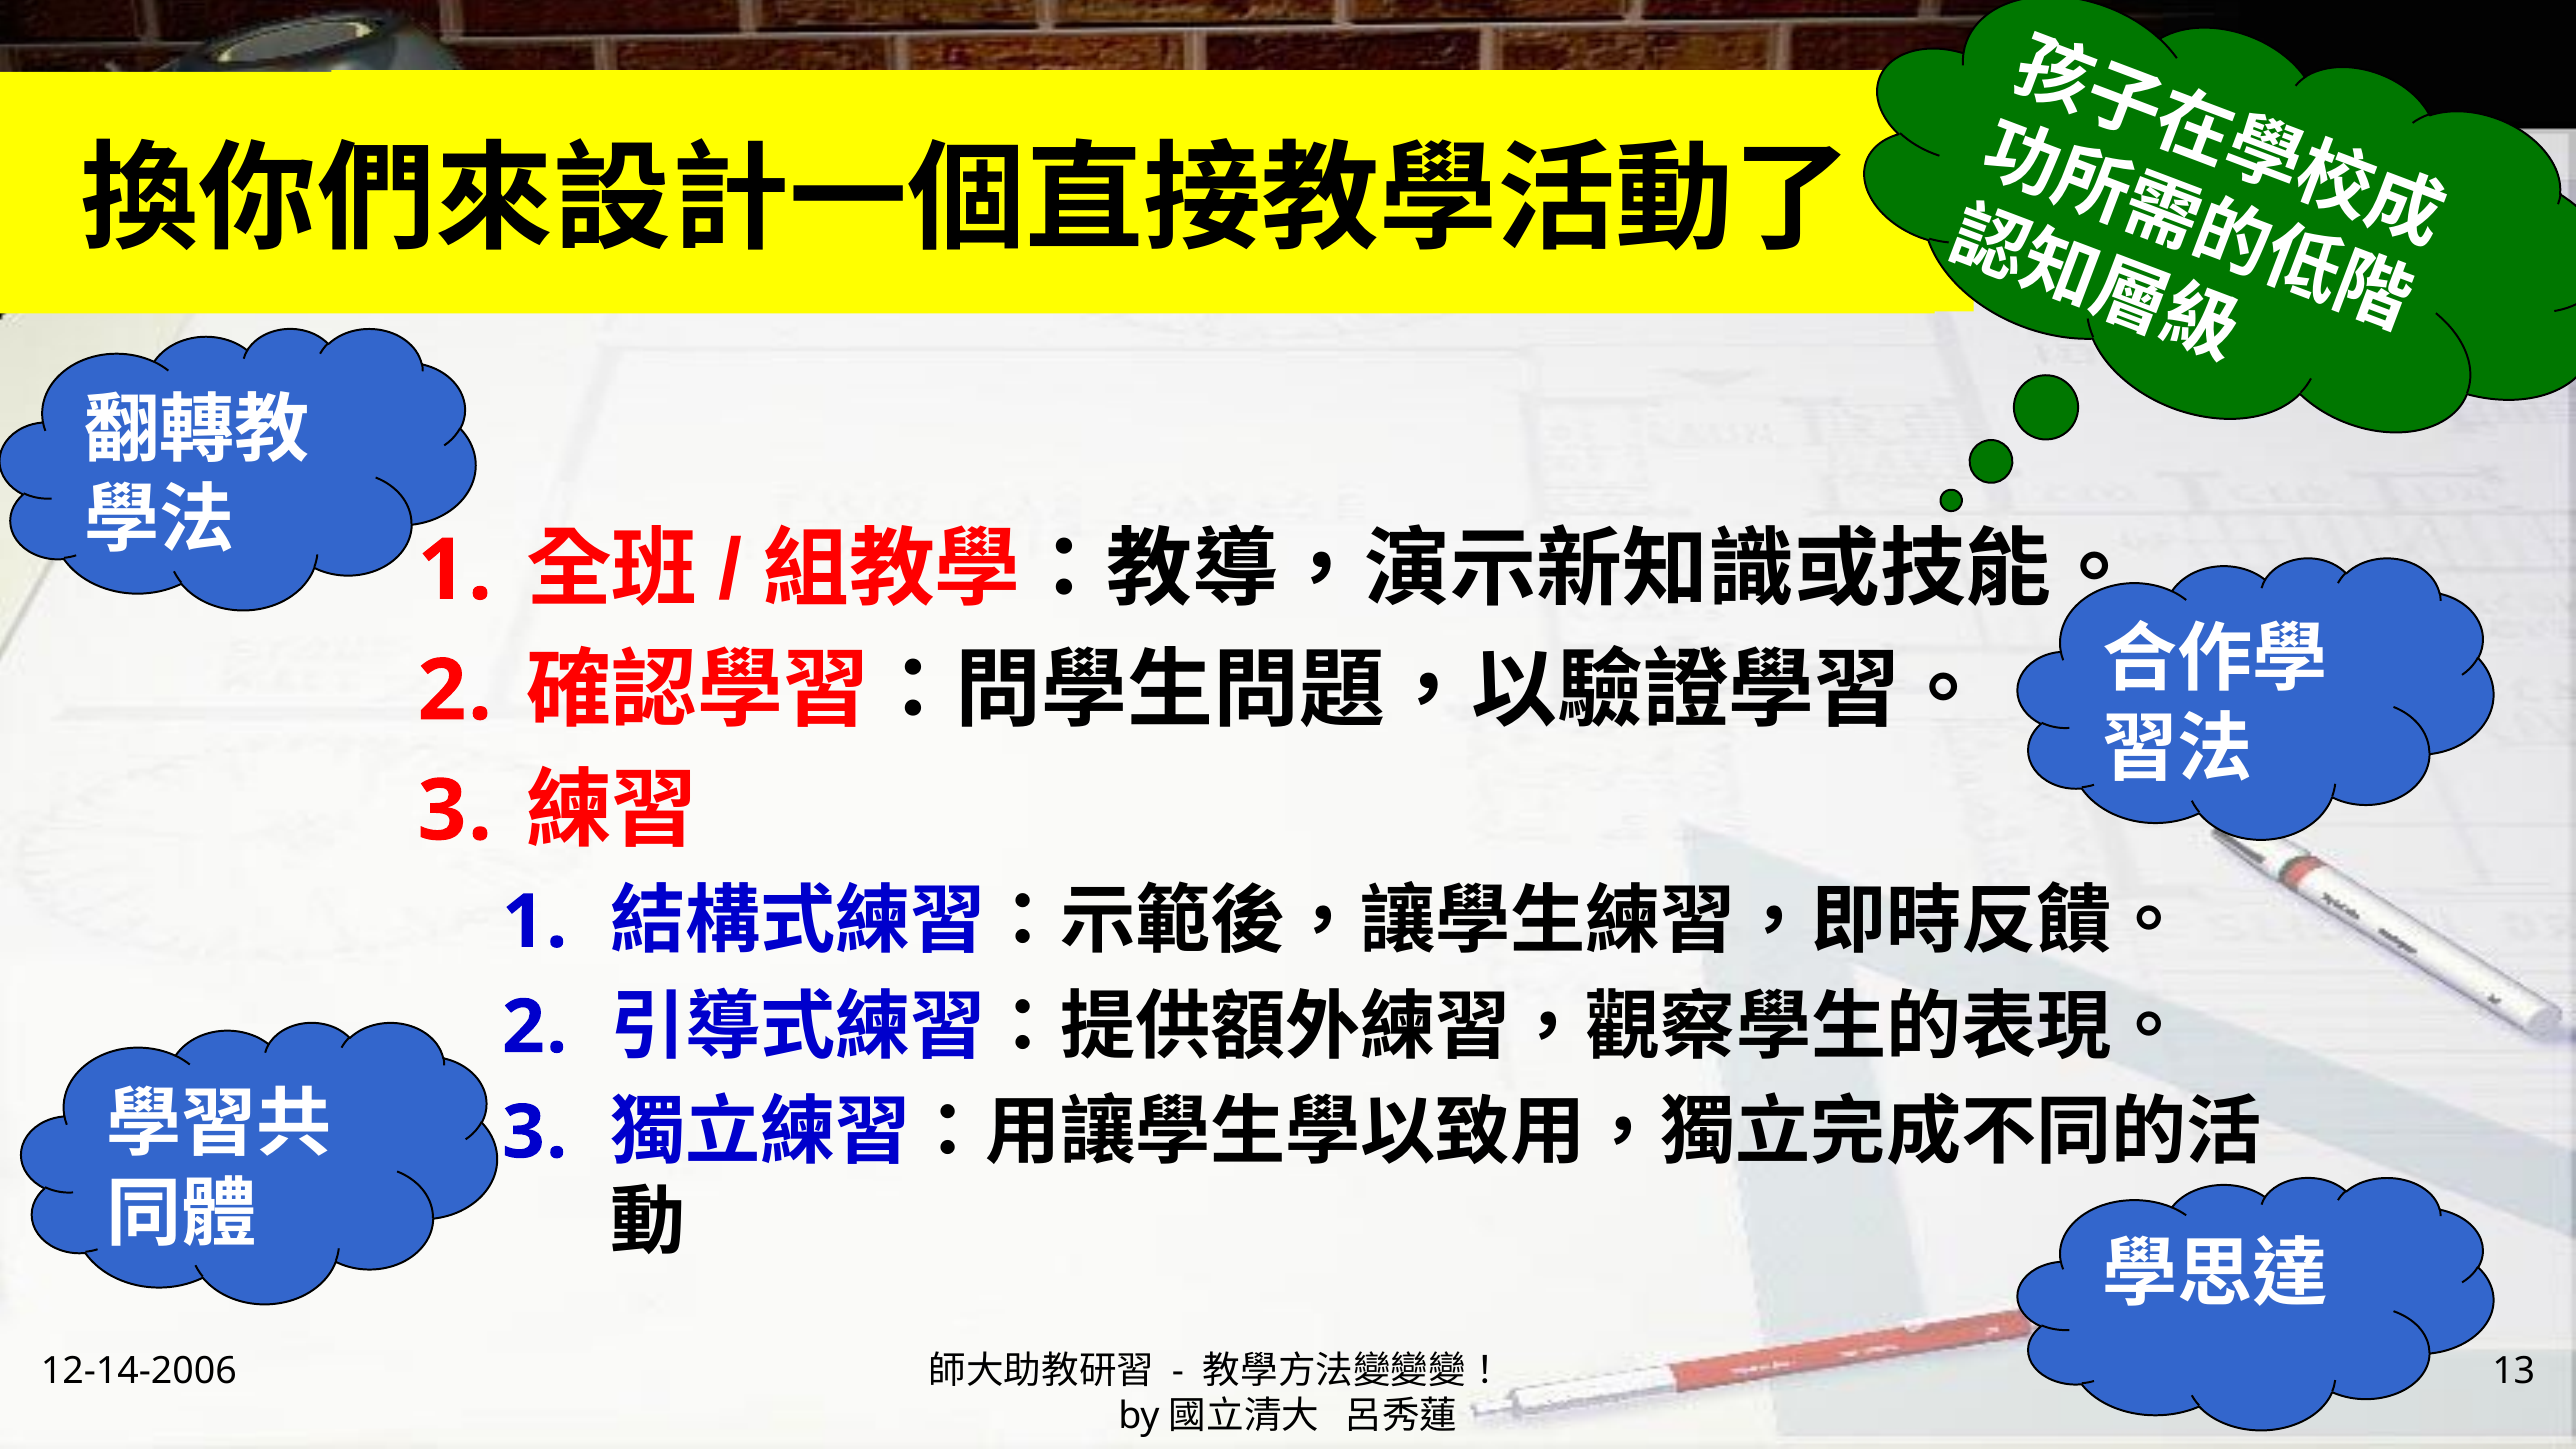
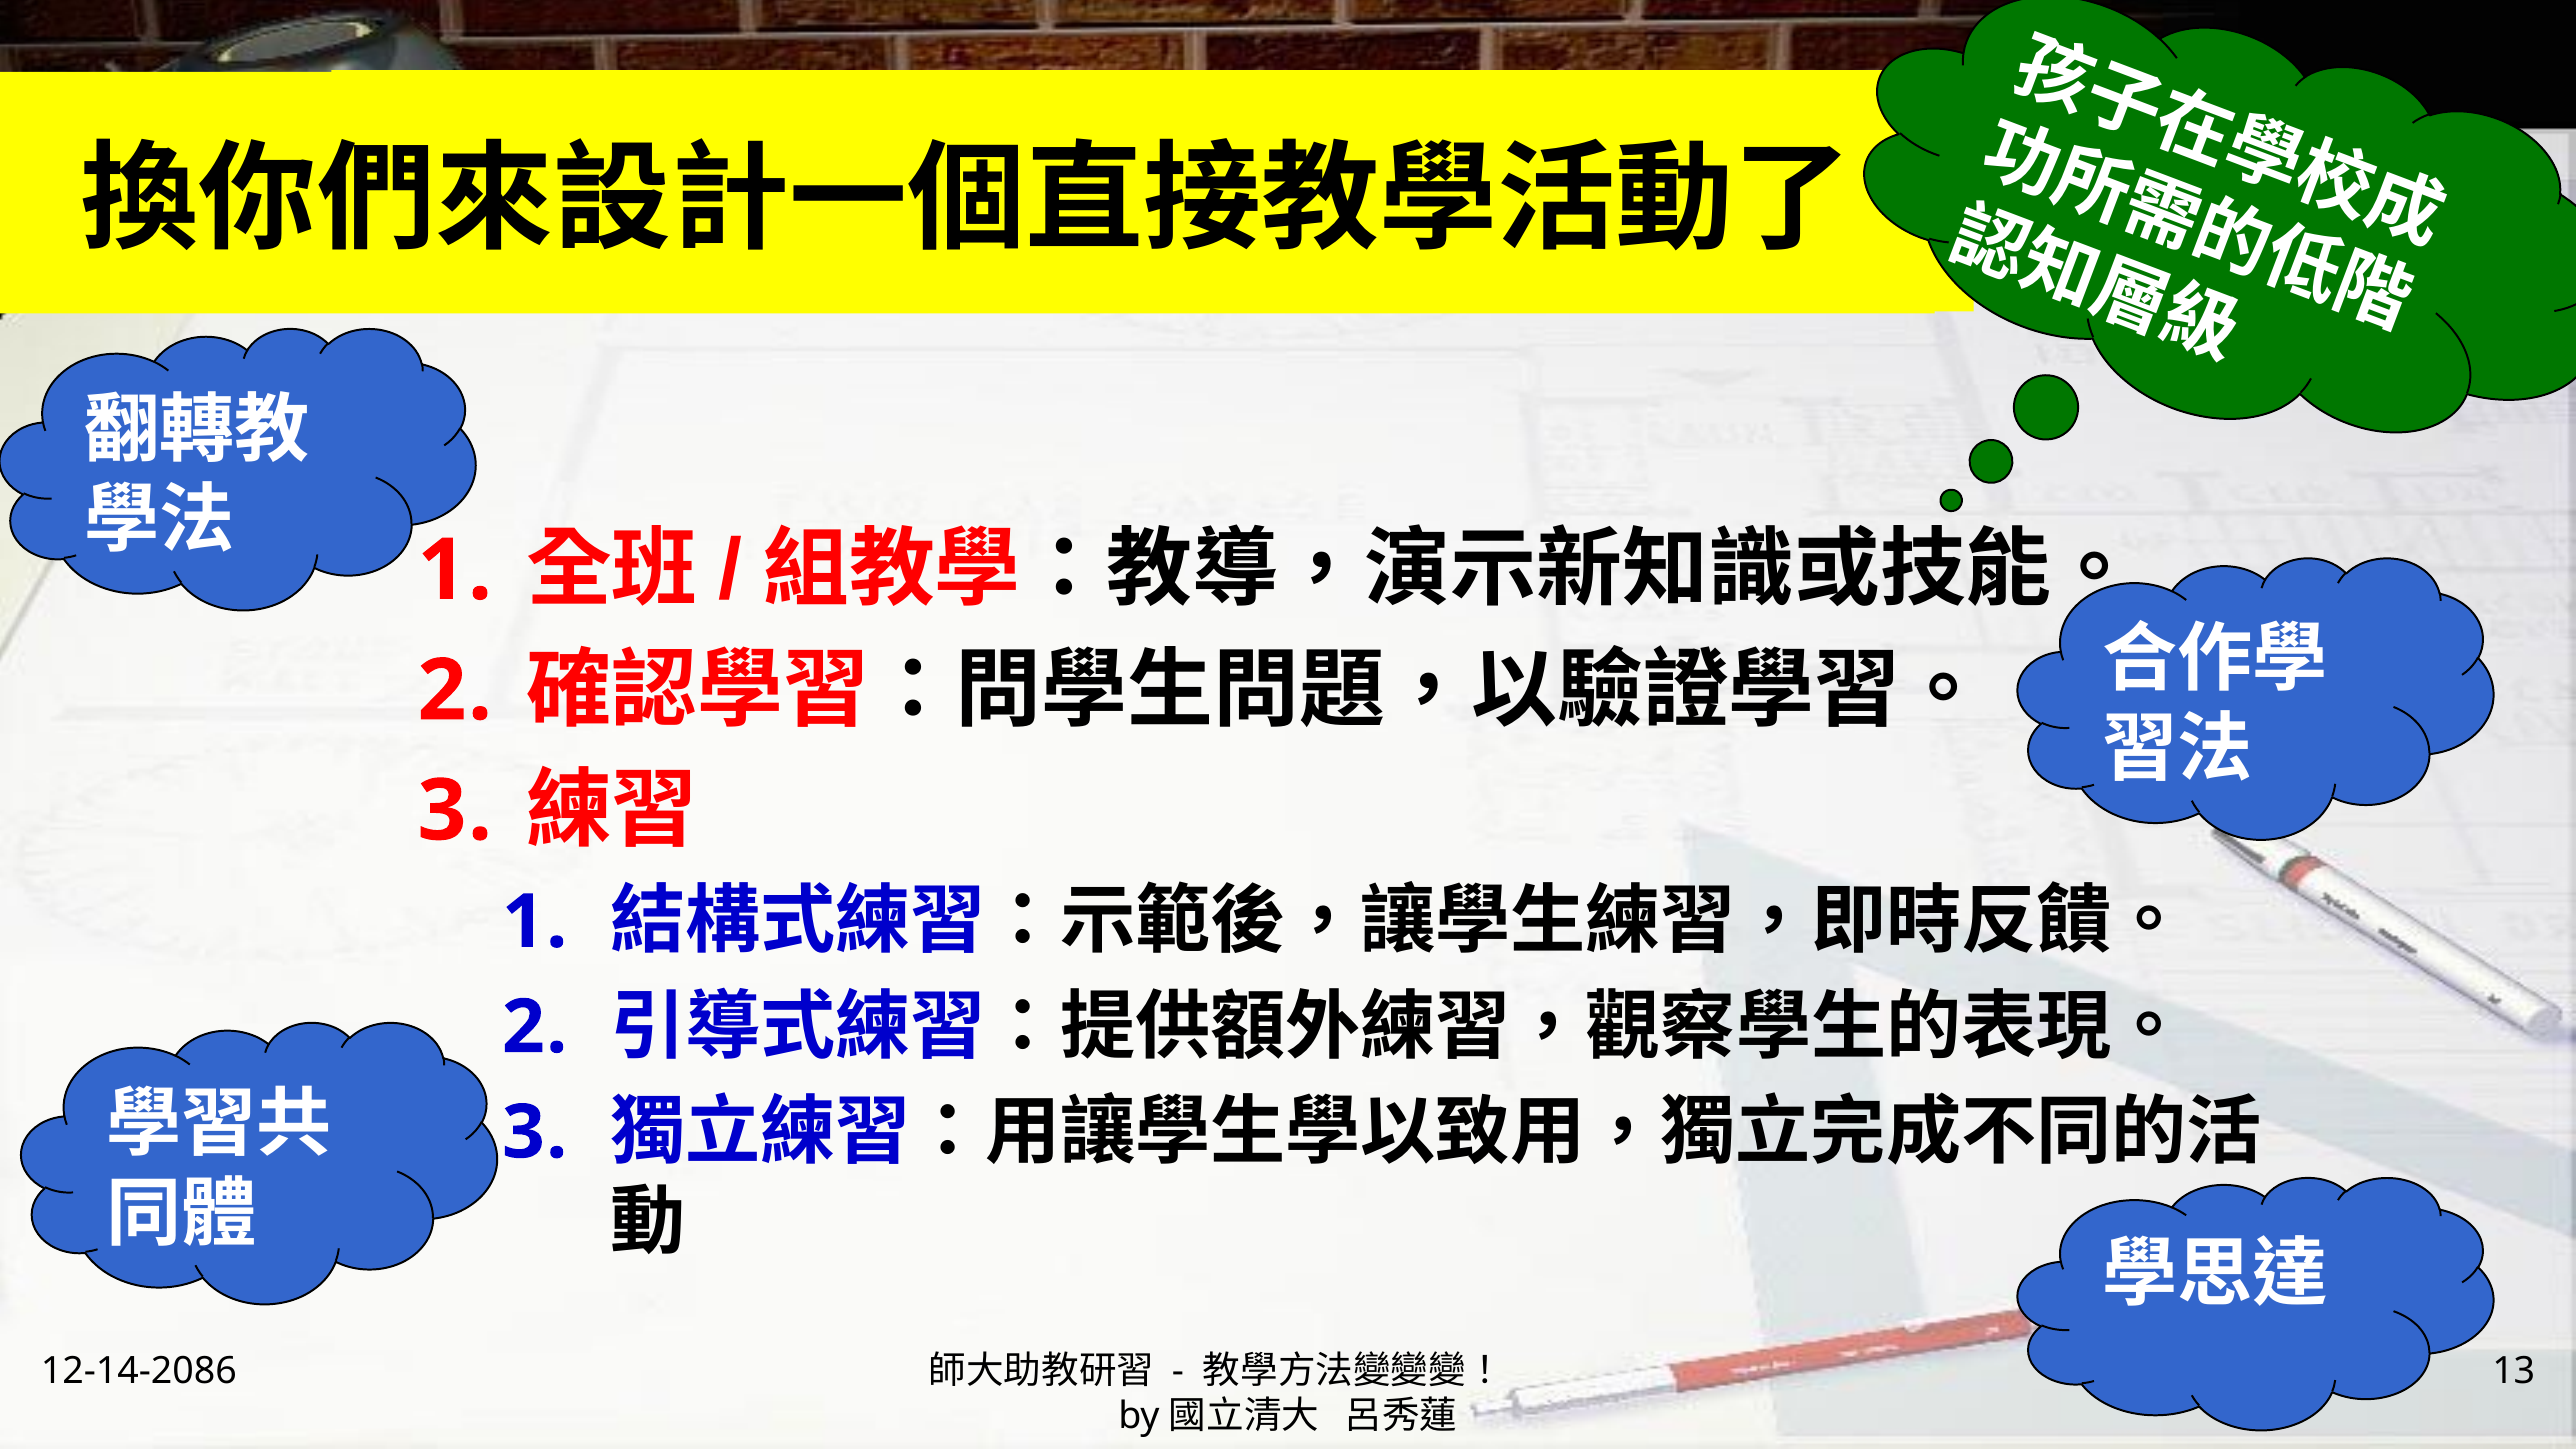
12-14-2006: 12-14-2006 -> 12-14-2086 (139, 1371)
